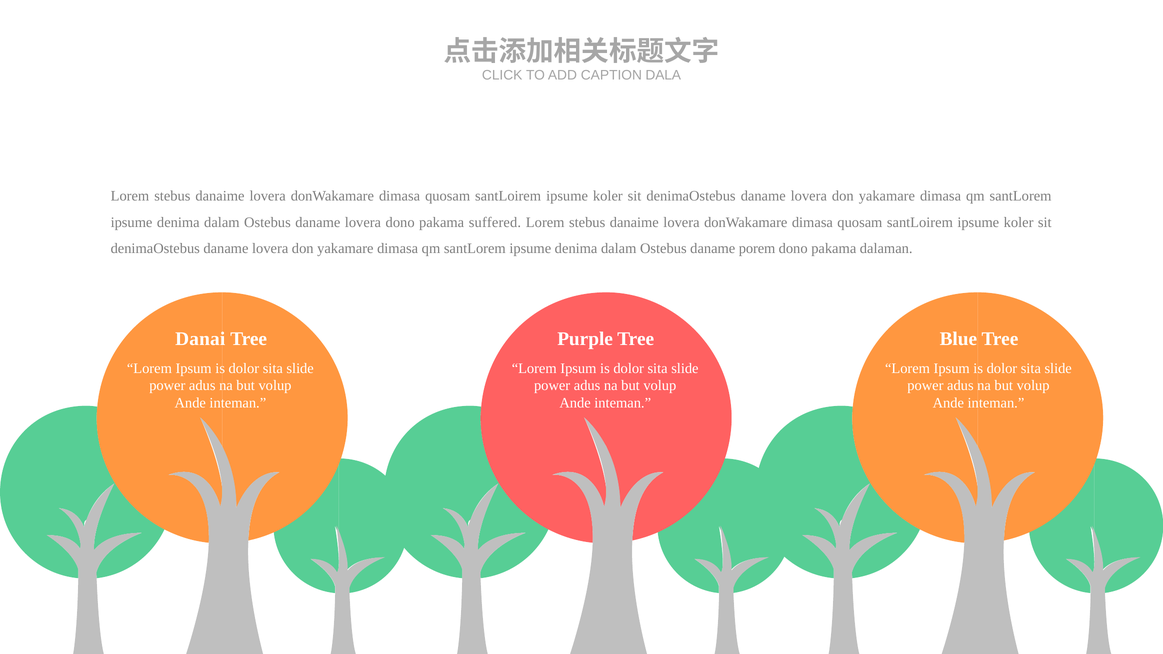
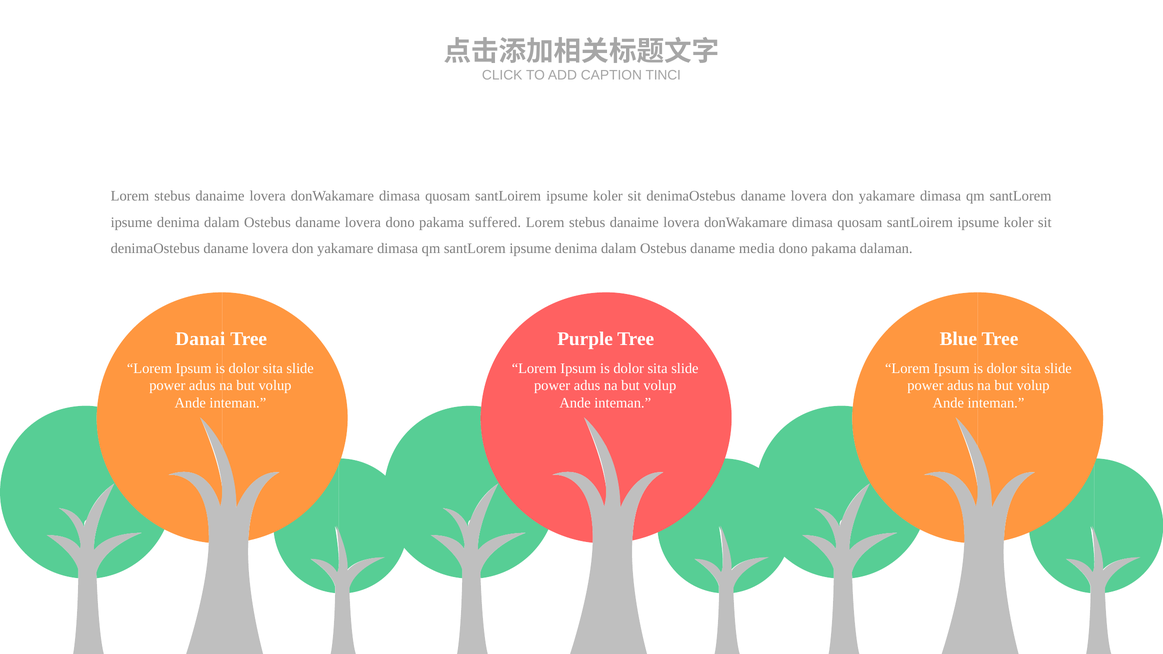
DALA: DALA -> TINCI (663, 75)
porem: porem -> media (757, 248)
